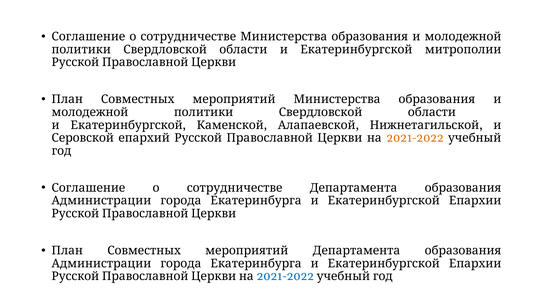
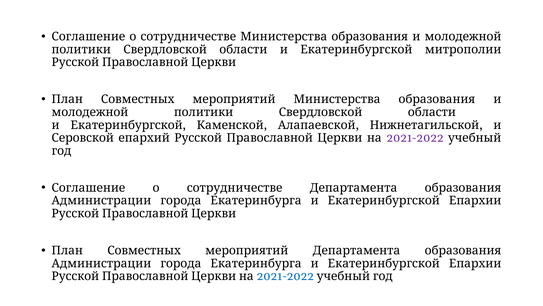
2021-2022 colour: orange -> purple (415, 138)
